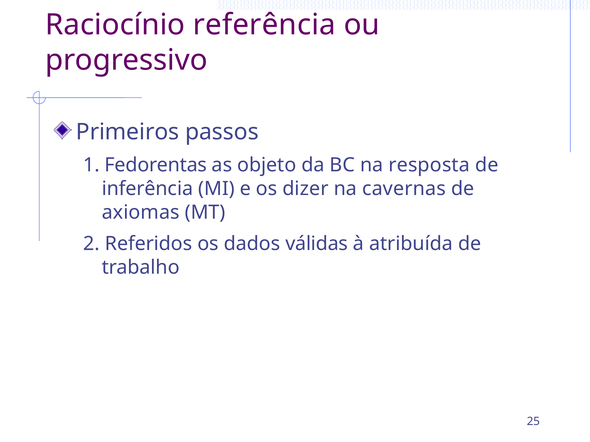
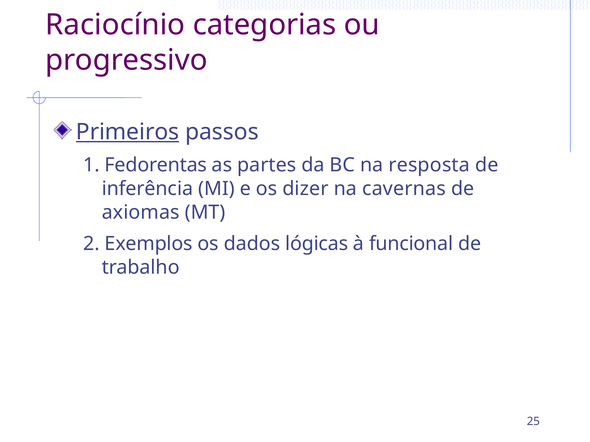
referência: referência -> categorias (264, 25)
Primeiros underline: none -> present (128, 132)
objeto: objeto -> partes (267, 165)
Referidos: Referidos -> Exemplos (149, 244)
válidas: válidas -> lógicas (317, 244)
atribuída: atribuída -> funcional (411, 244)
